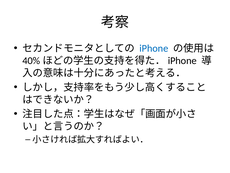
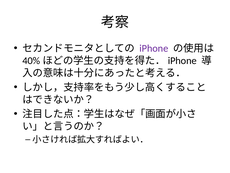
iPhone colour: blue -> purple (154, 48)
